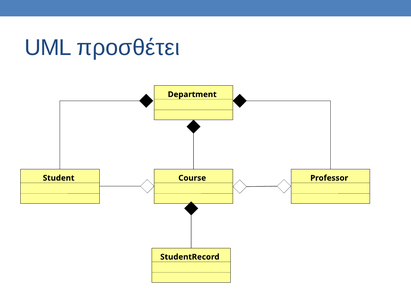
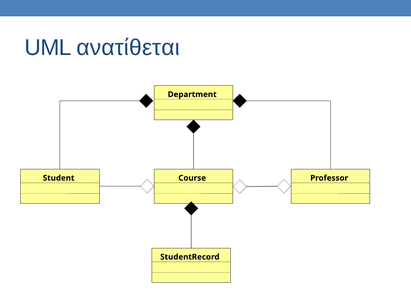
προσθέτει: προσθέτει -> ανατίθεται (128, 48)
